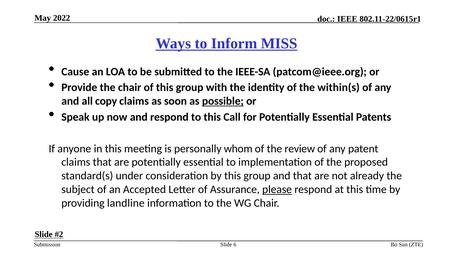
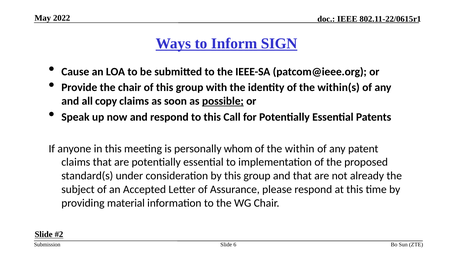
MISS: MISS -> SIGN (279, 44)
review: review -> within (300, 149)
please underline: present -> none (277, 189)
landline: landline -> material (126, 203)
